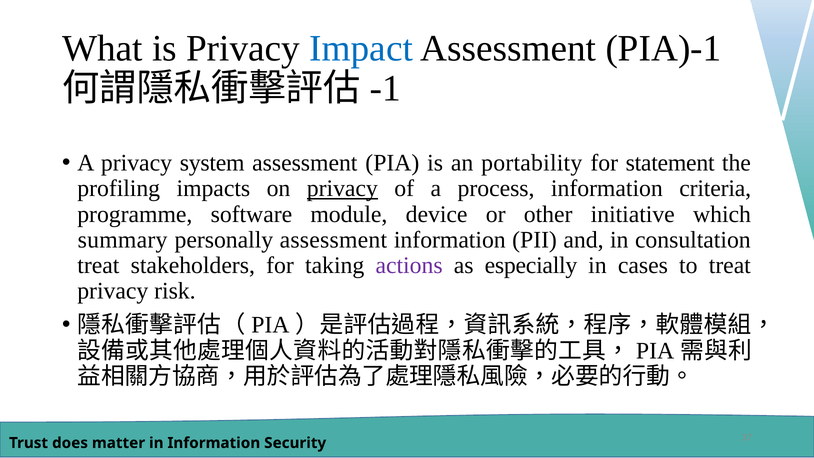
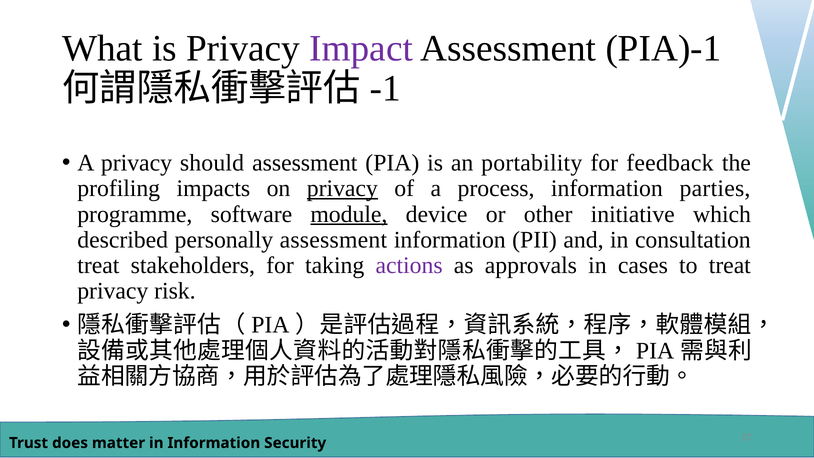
Impact colour: blue -> purple (361, 48)
system: system -> should (212, 163)
statement: statement -> feedback (670, 163)
criteria: criteria -> parties (715, 189)
module underline: none -> present (349, 214)
summary: summary -> described (123, 240)
especially: especially -> approvals (531, 265)
